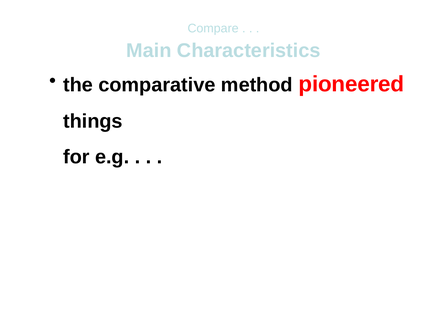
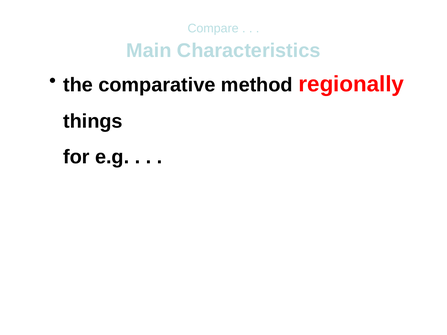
pioneered: pioneered -> regionally (351, 84)
